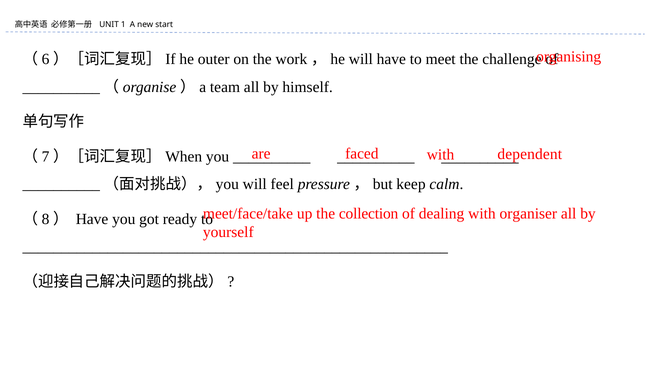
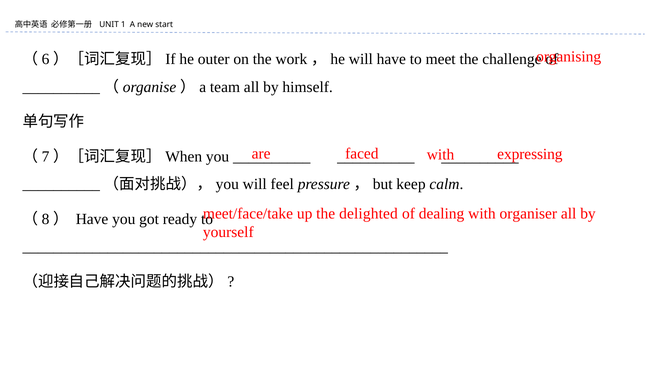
dependent: dependent -> expressing (530, 154)
collection: collection -> delighted (368, 214)
